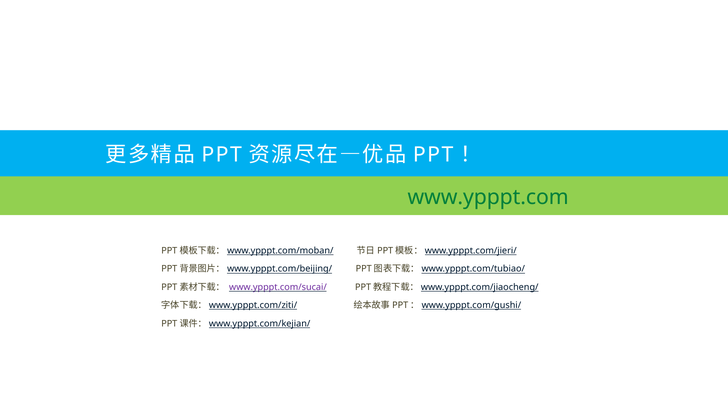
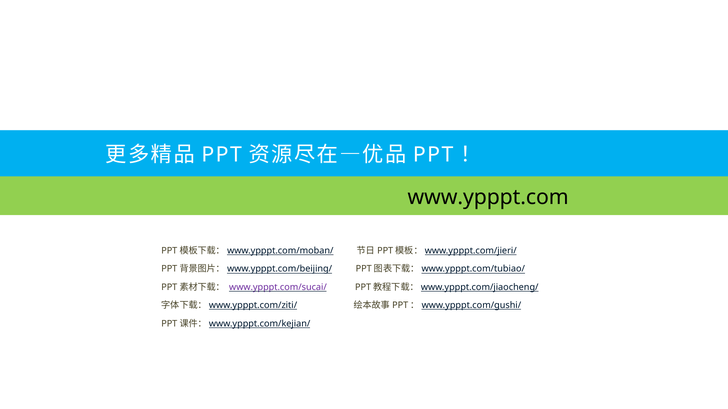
www.ypppt.com colour: green -> black (488, 197)
